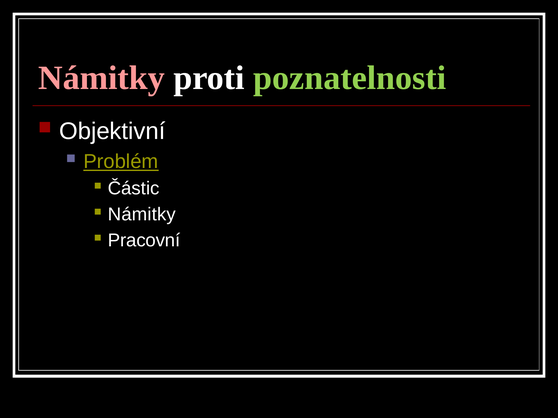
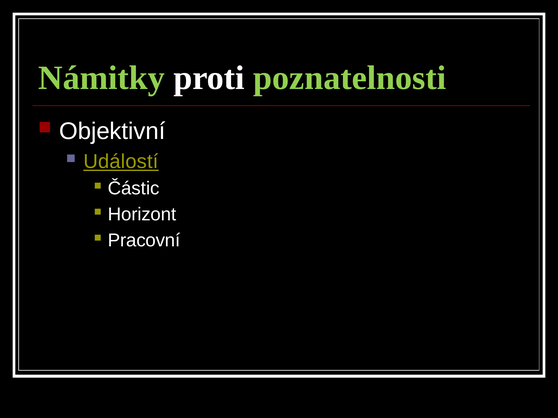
Námitky colour: pink -> light green (102, 78)
Problém: Problém -> Událostí (121, 162)
Námitky: Námitky -> Horizont (142, 215)
